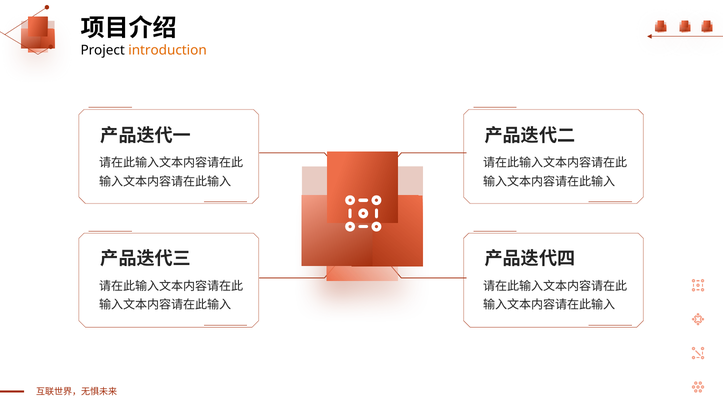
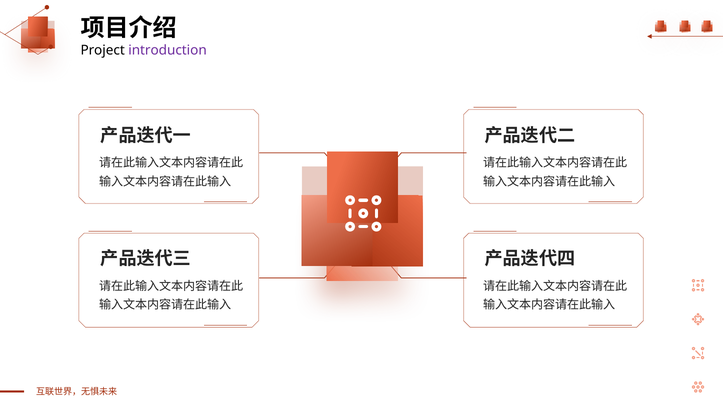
introduction colour: orange -> purple (168, 50)
